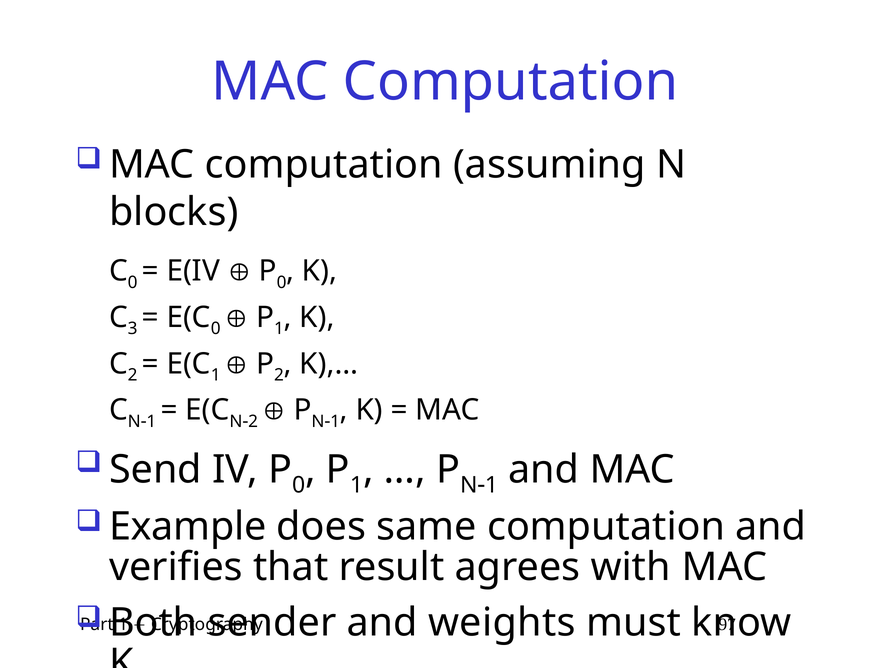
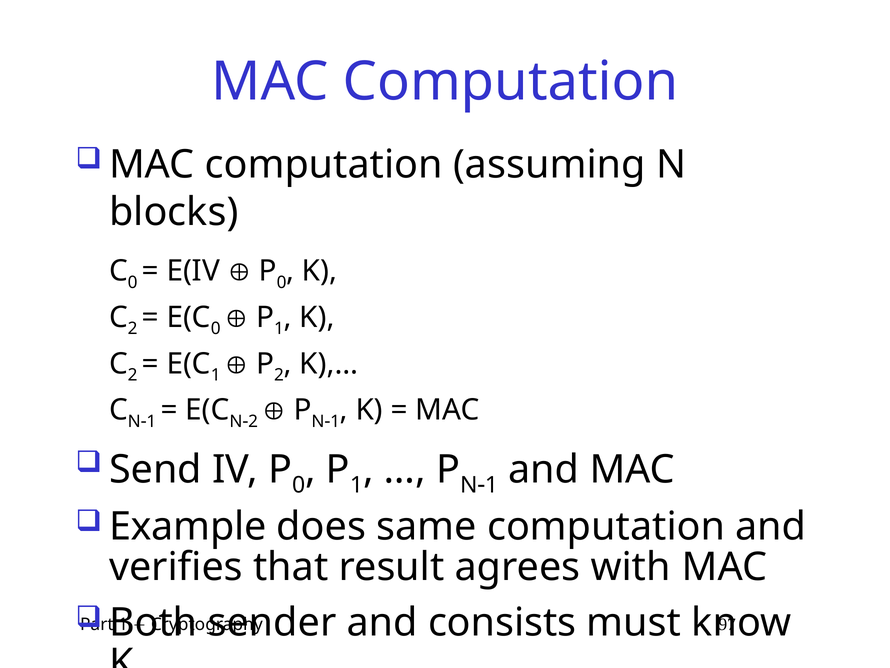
3: 3 -> 2 (133, 329)
weights: weights -> consists (502, 622)
